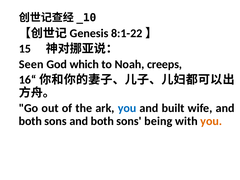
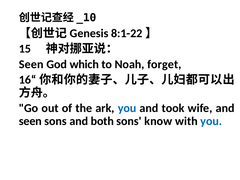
creeps: creeps -> forget (164, 64)
built: built -> took (173, 108)
both: both -> seen (30, 121)
being: being -> know (158, 121)
you colour: orange -> blue (211, 121)
